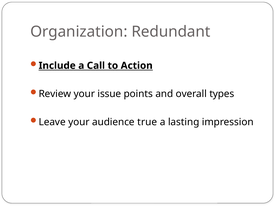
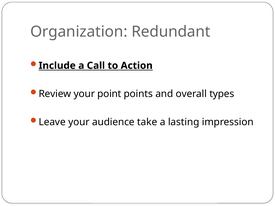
issue: issue -> point (109, 94)
true: true -> take (147, 122)
